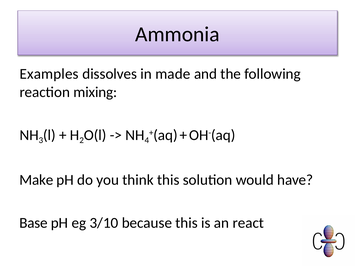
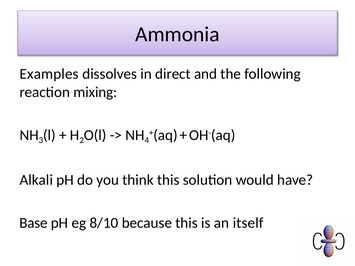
made: made -> direct (173, 74)
Make: Make -> Alkali (36, 180)
3/10: 3/10 -> 8/10 (104, 223)
react: react -> itself (248, 223)
